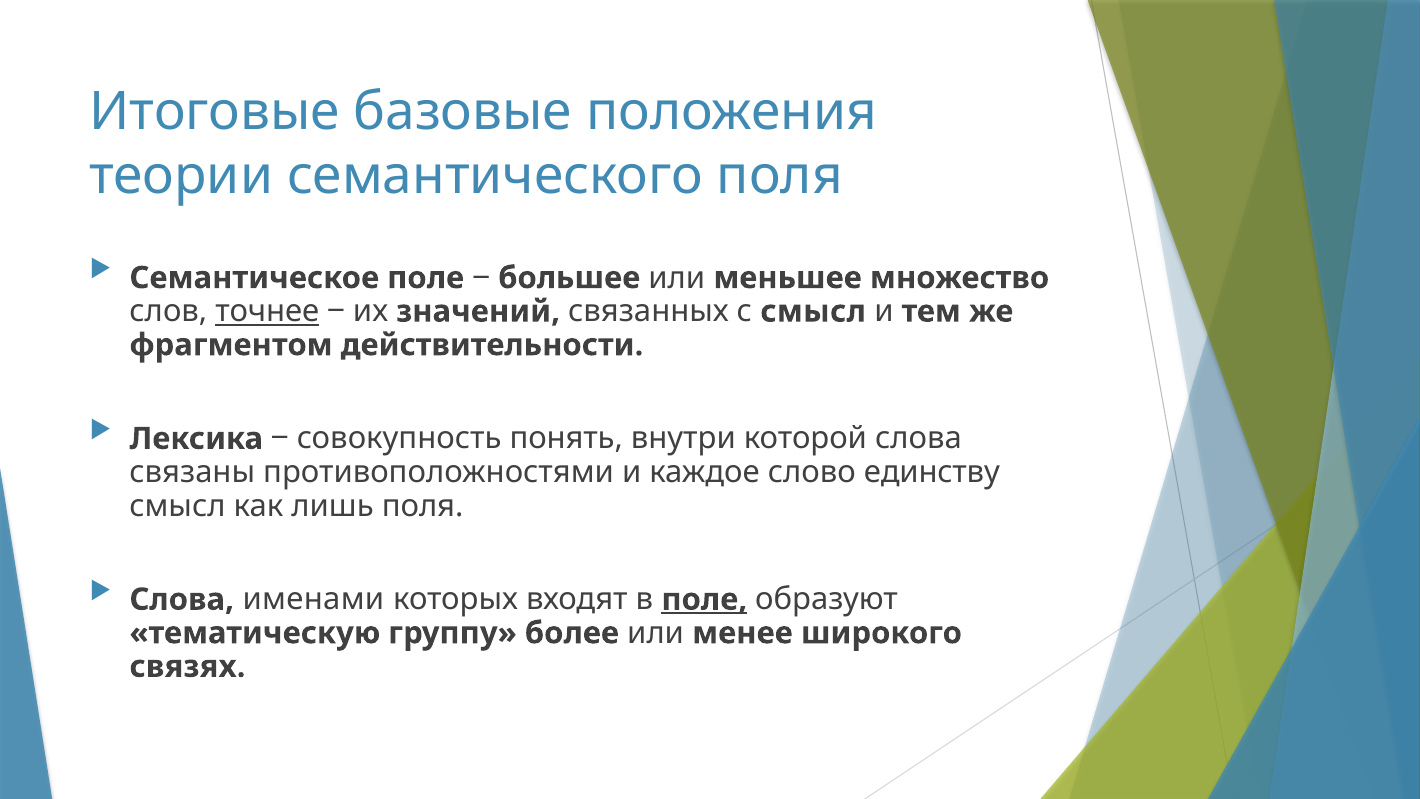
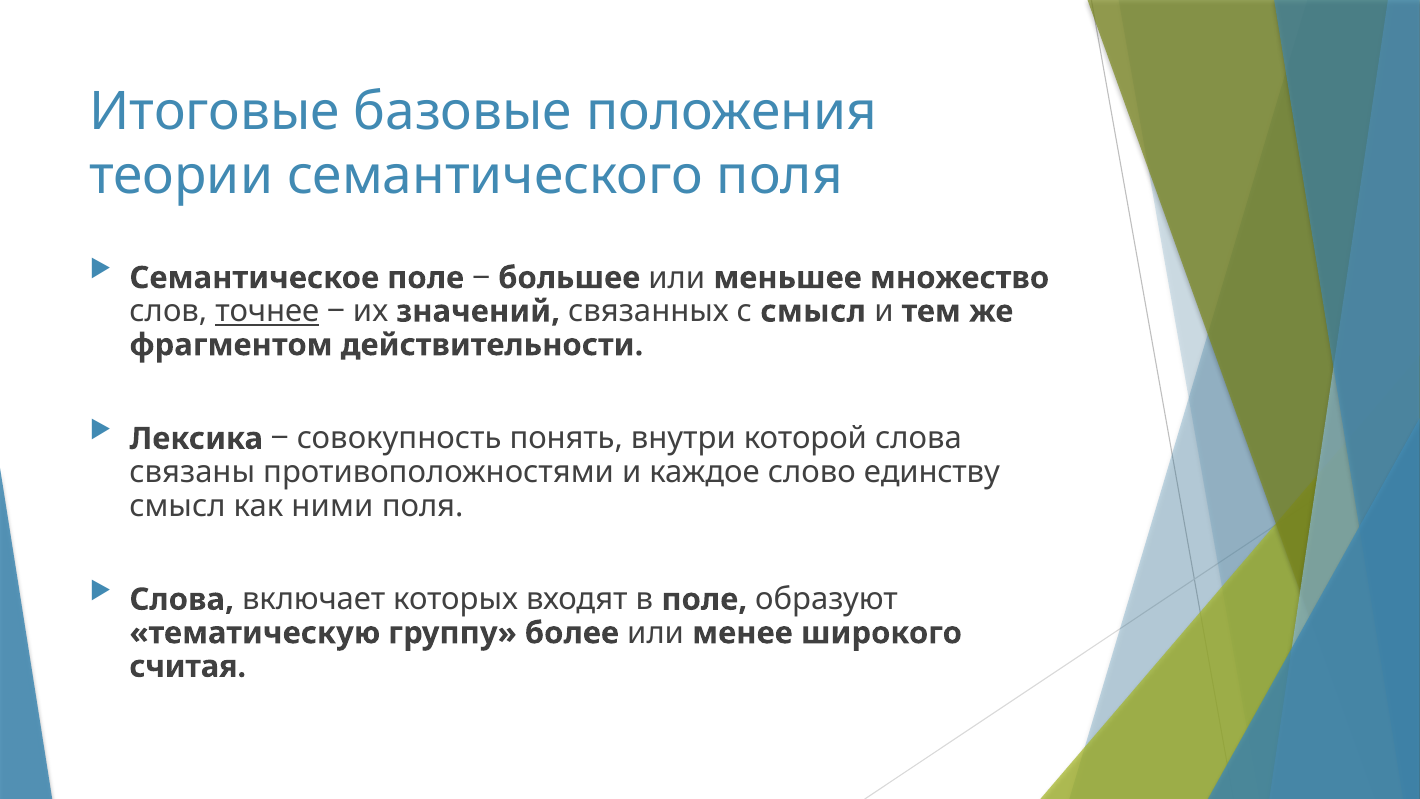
лишь: лишь -> ними (332, 506)
именами: именами -> включает (314, 599)
поле underline: present -> none (704, 599)
связях: связях -> считая (188, 666)
